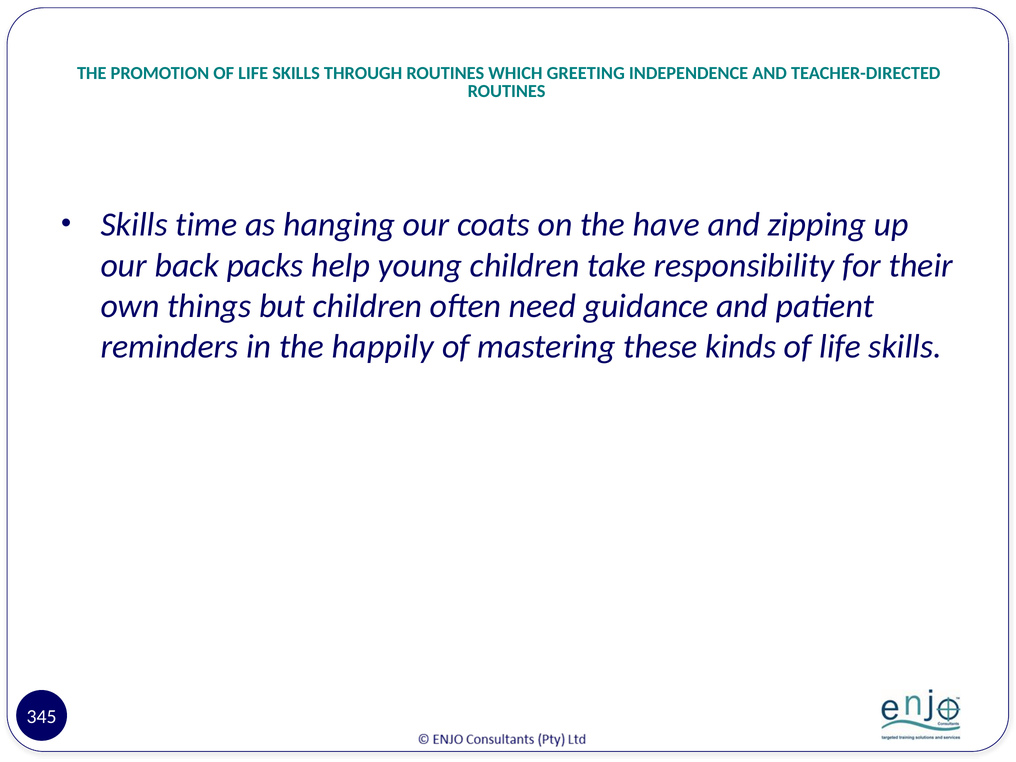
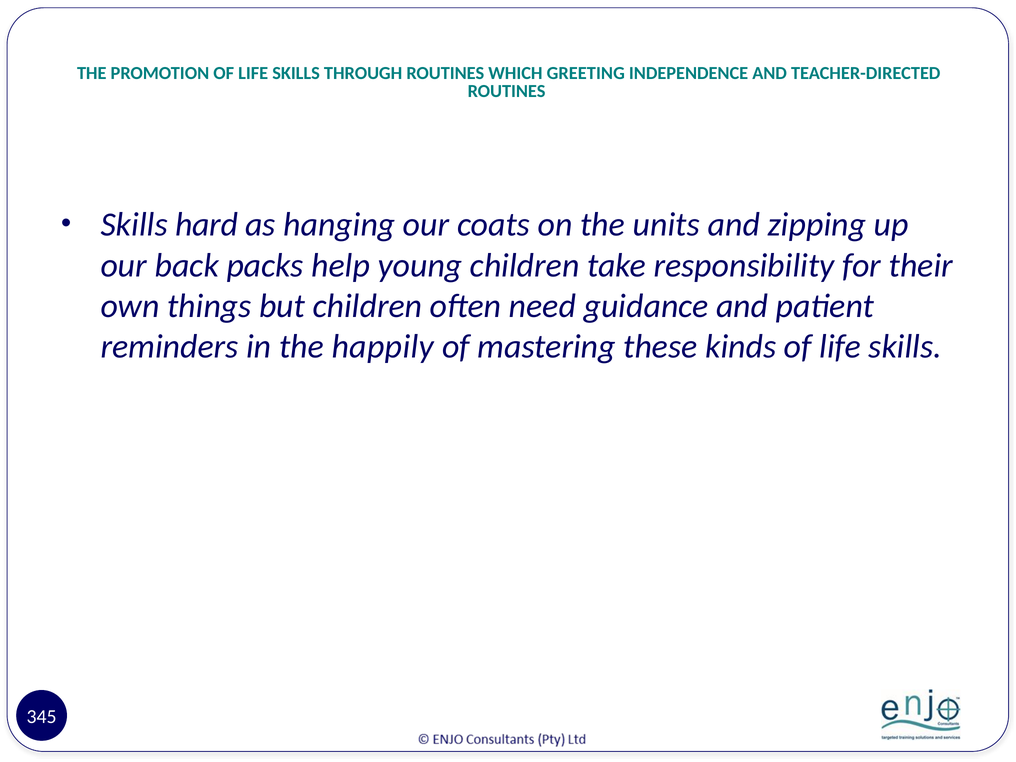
time: time -> hard (207, 225)
have: have -> units (666, 225)
